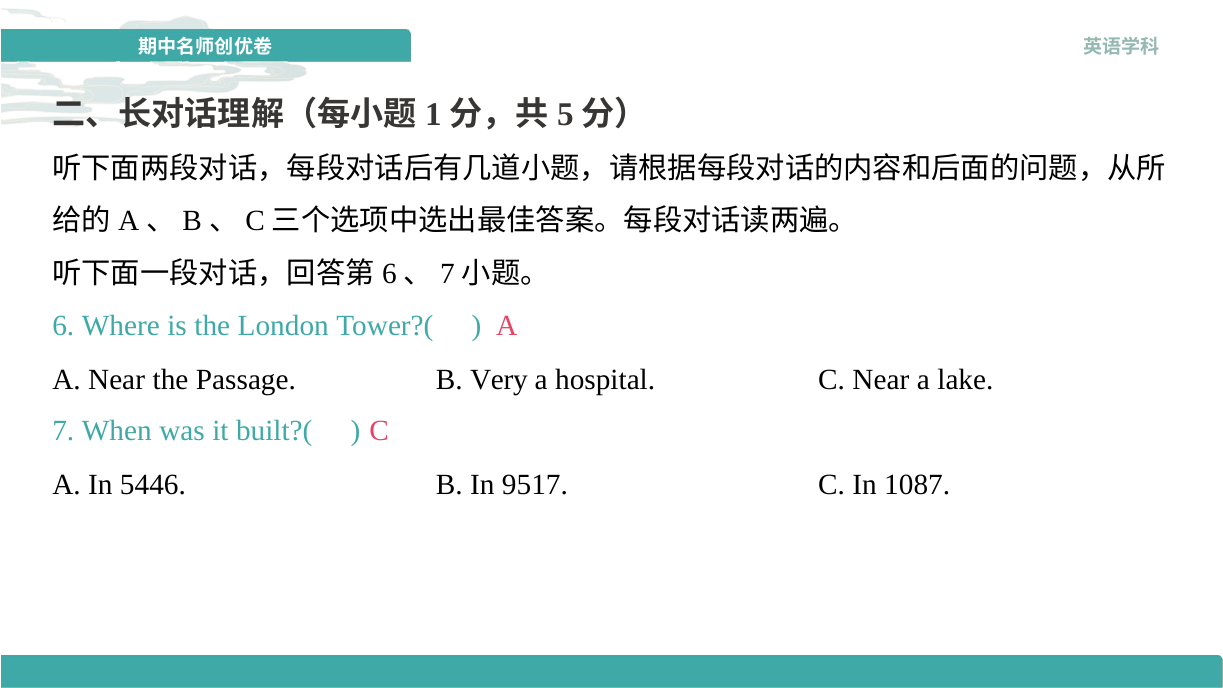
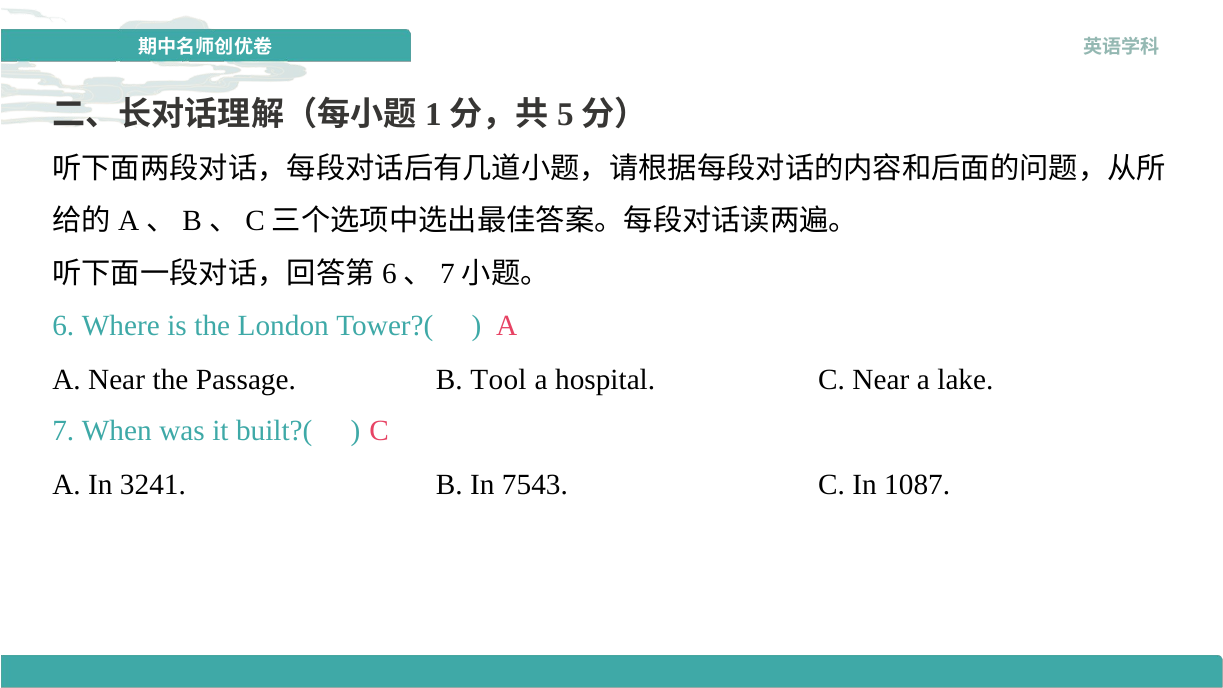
Very: Very -> Tool (499, 380)
5446: 5446 -> 3241 (153, 484)
9517: 9517 -> 7543 (535, 484)
